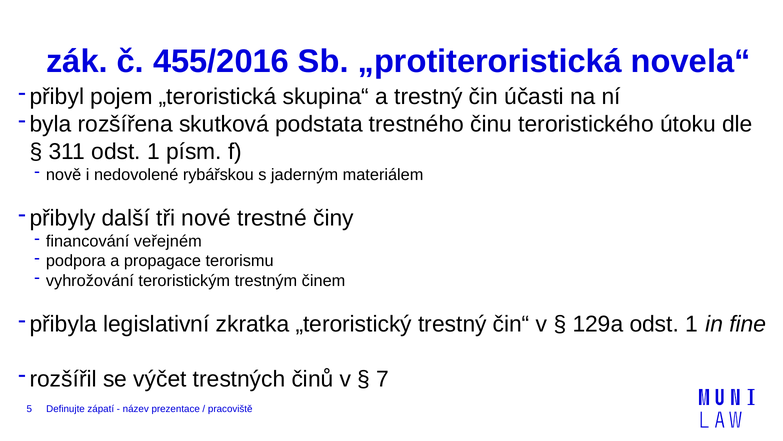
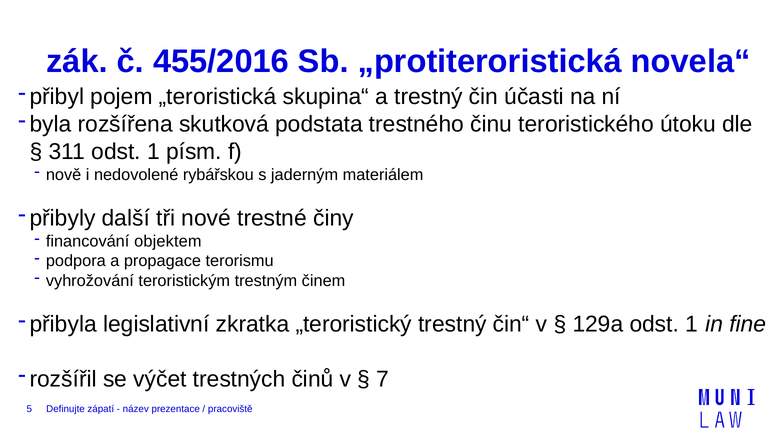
veřejném: veřejném -> objektem (168, 241)
